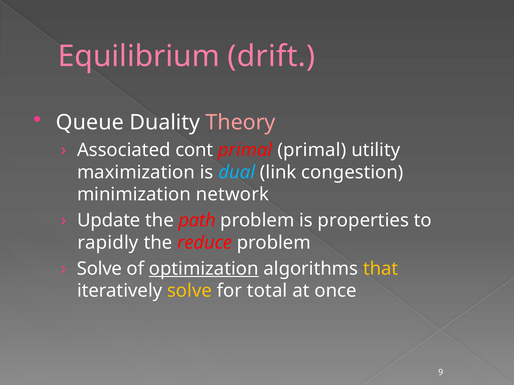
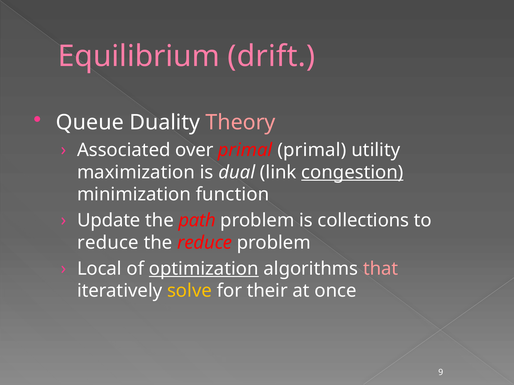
cont: cont -> over (194, 150)
dual colour: light blue -> white (237, 172)
congestion underline: none -> present (352, 172)
network: network -> function (233, 195)
properties: properties -> collections (363, 221)
rapidly: rapidly -> reduce (108, 243)
Solve: Solve -> Local (99, 269)
that colour: yellow -> pink (381, 269)
total: total -> their (267, 291)
